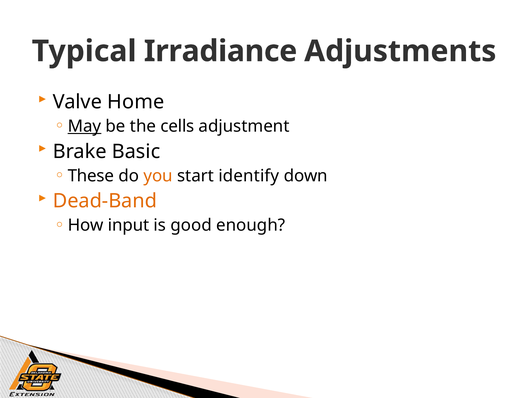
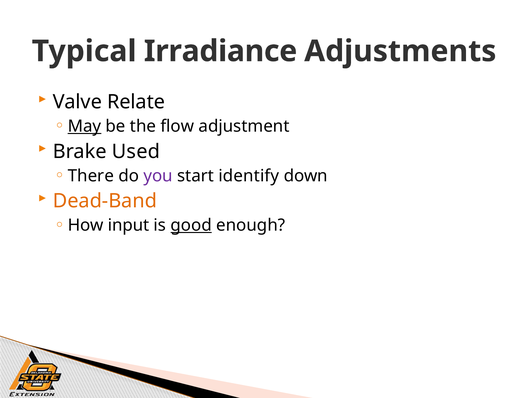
Home: Home -> Relate (136, 102)
cells: cells -> flow (177, 126)
Basic: Basic -> Used (136, 151)
These: These -> There (91, 176)
you colour: orange -> purple (158, 176)
good underline: none -> present (191, 225)
